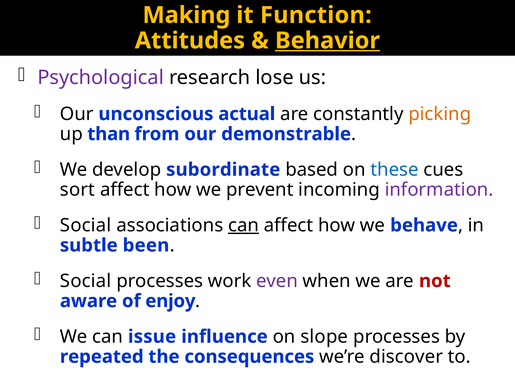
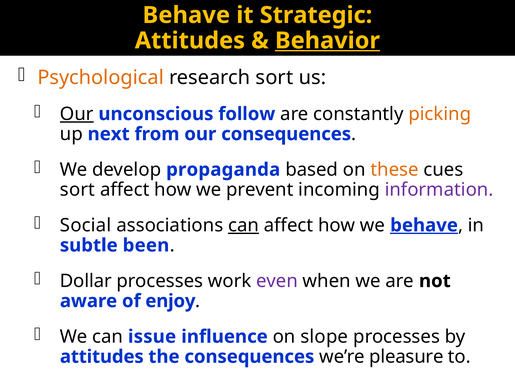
Making: Making -> Behave (186, 15)
Function: Function -> Strategic (316, 15)
Psychological colour: purple -> orange (101, 78)
research lose: lose -> sort (274, 78)
Our underline: none -> present (77, 114)
actual: actual -> follow (247, 114)
than: than -> next (109, 134)
our demonstrable: demonstrable -> consequences (286, 134)
subordinate: subordinate -> propaganda (223, 170)
these colour: blue -> orange (395, 170)
behave underline: none -> present (424, 225)
Social: Social -> Dollar (86, 281)
not colour: red -> black (435, 281)
repeated: repeated -> attitudes (102, 357)
discover: discover -> pleasure (406, 357)
